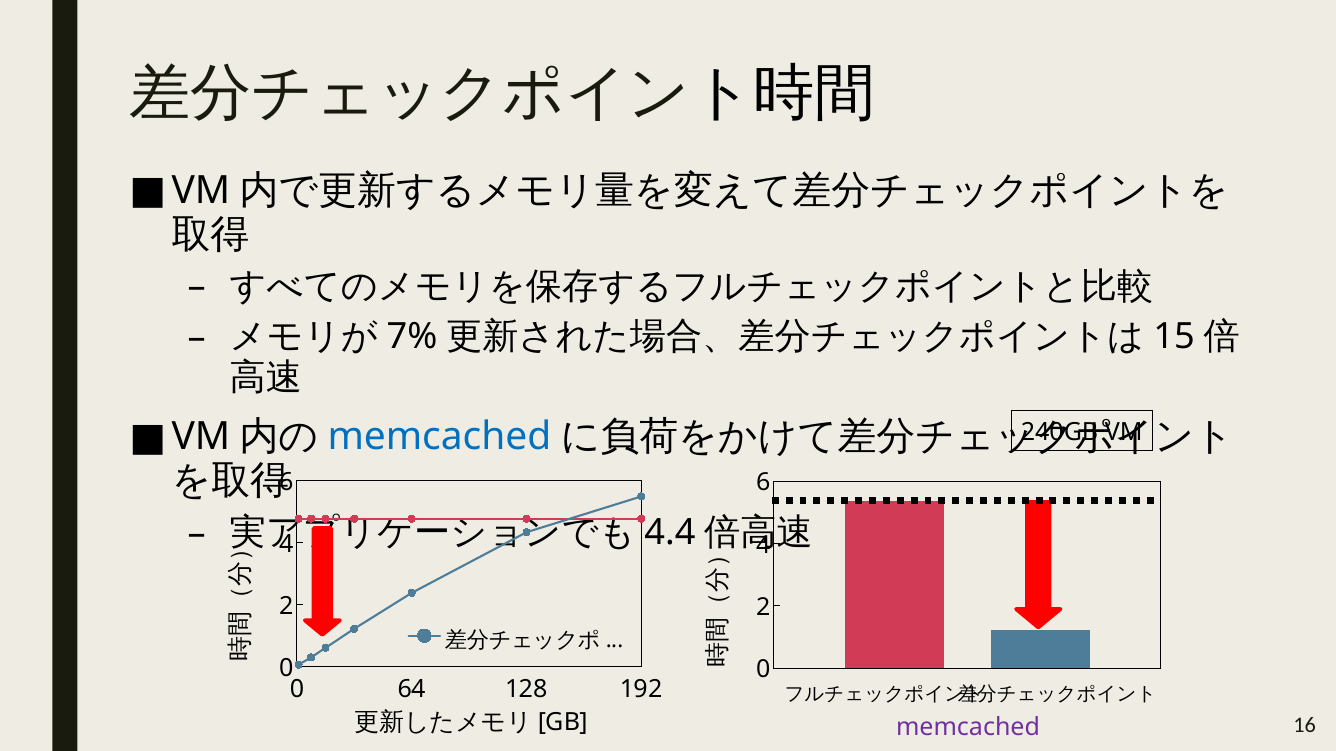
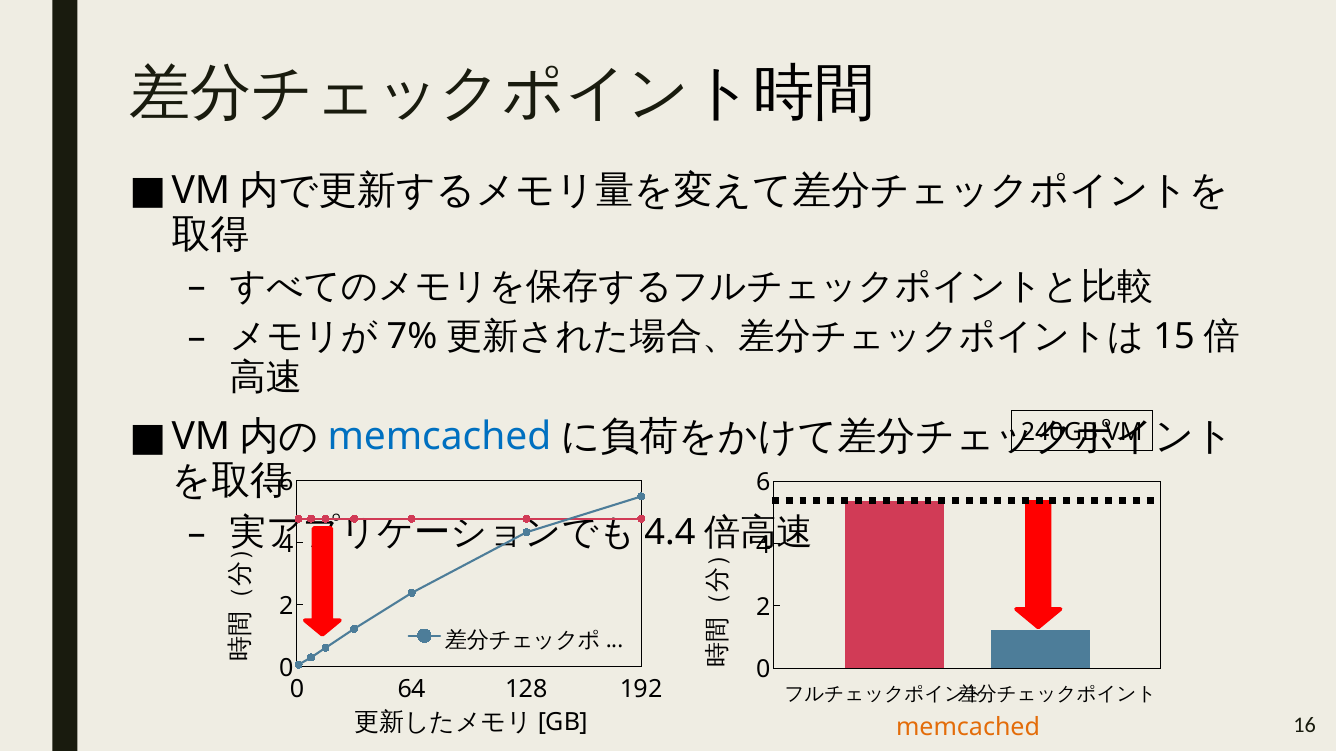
memcached colour: purple -> orange (968, 728)
